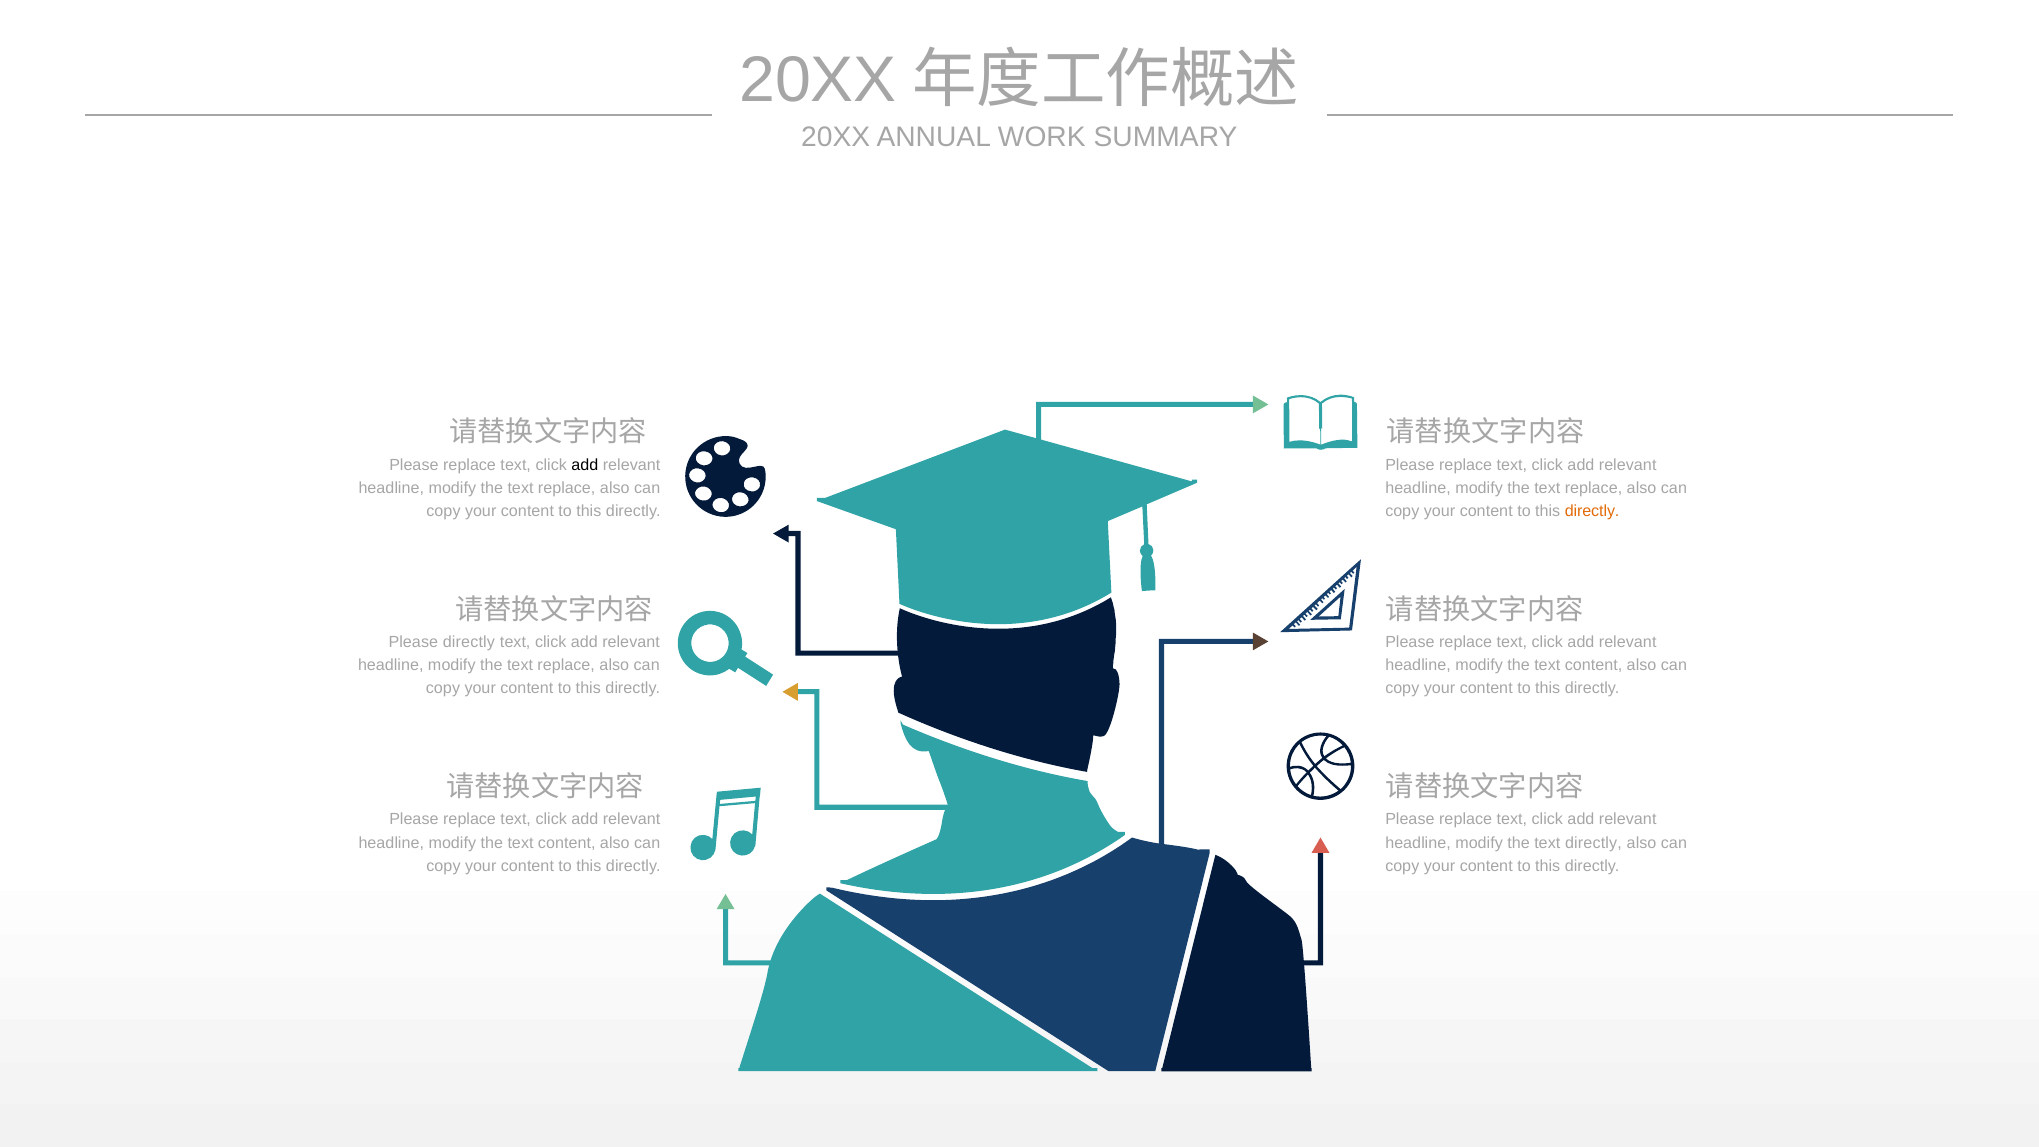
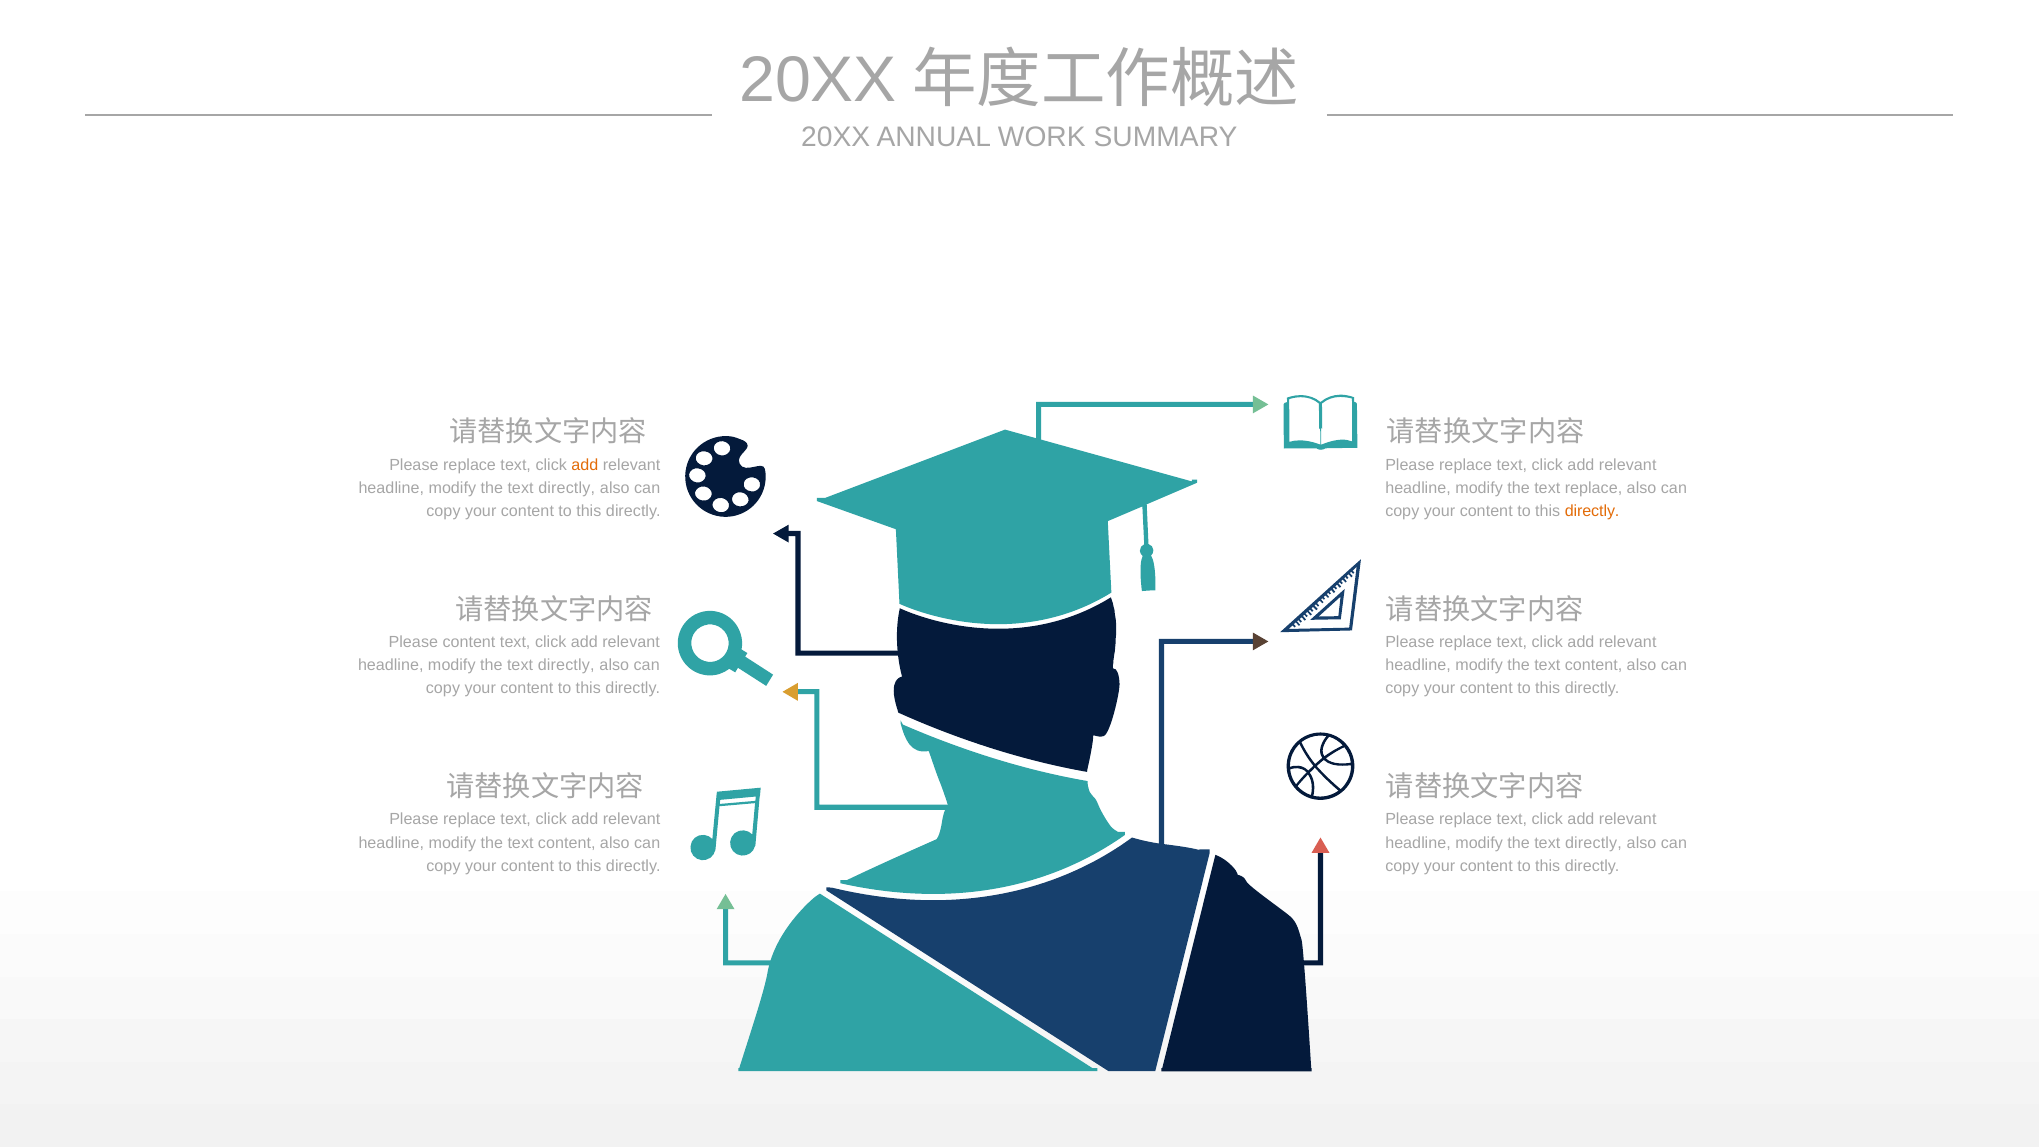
add colour: black -> orange (585, 465)
replace: replace -> directly (567, 488)
Please directly: directly -> content (469, 642)
replace: replace -> directly (566, 665)
